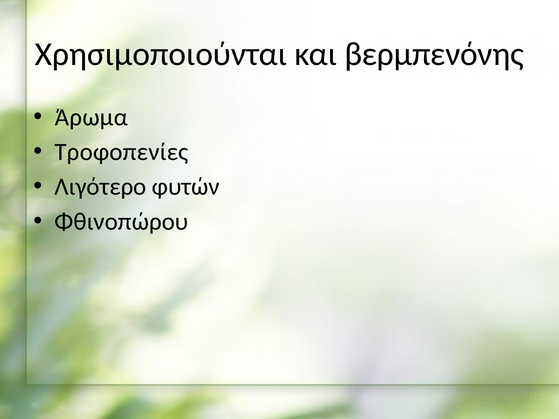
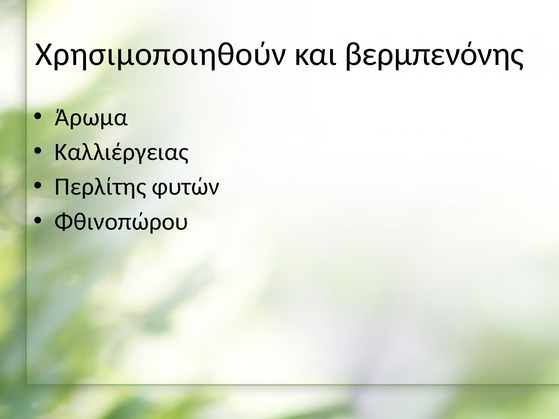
Χρησιμοποιούνται: Χρησιμοποιούνται -> Χρησιμοποιηθούν (161, 54)
Τροφοπενίες: Τροφοπενίες -> Καλλιέργειας (122, 152)
Λιγότερο: Λιγότερο -> Περλίτης (100, 187)
